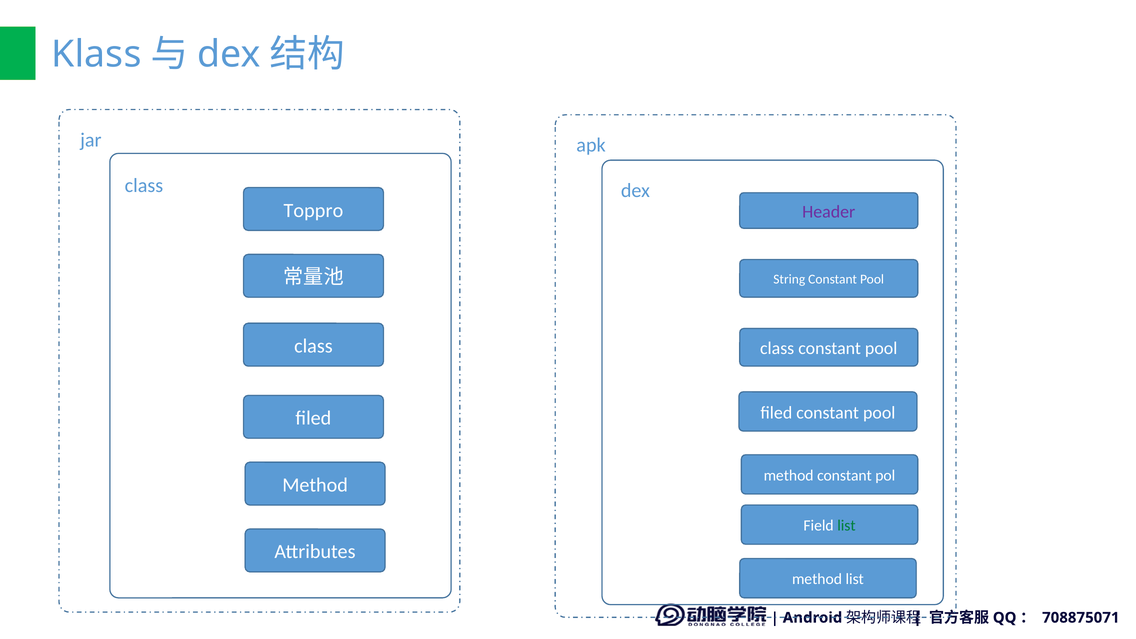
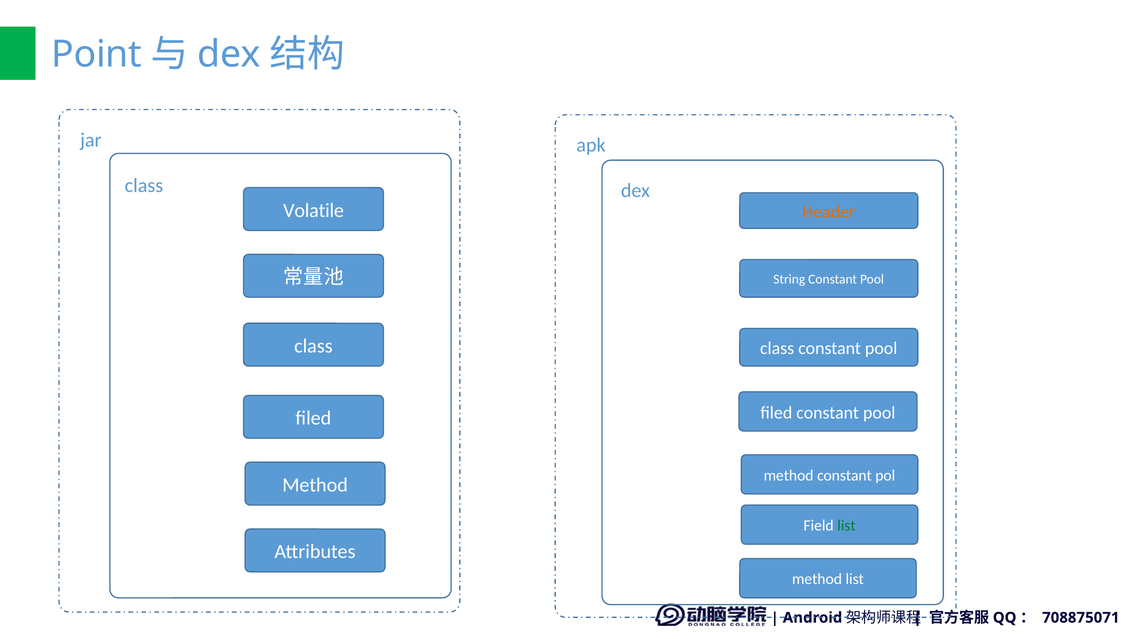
Klass: Klass -> Point (97, 54)
Toppro: Toppro -> Volatile (314, 210)
Header colour: purple -> orange (829, 212)
